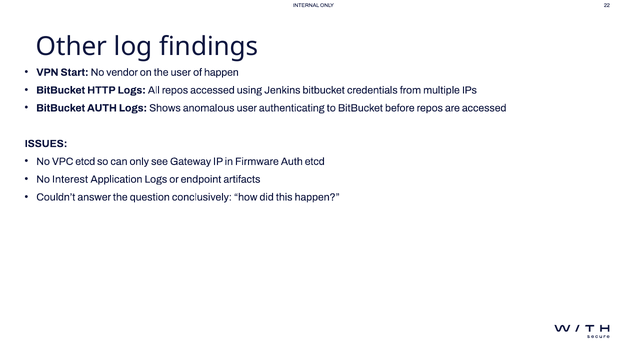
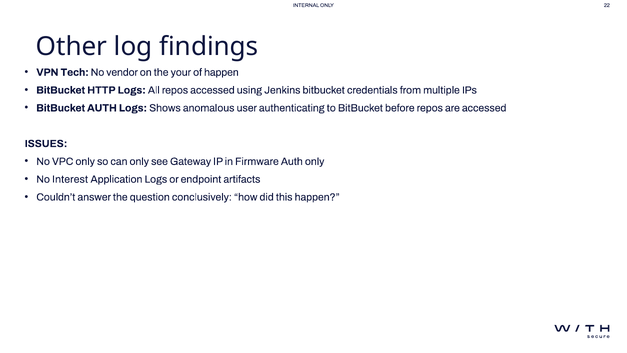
Start: Start -> Tech (75, 72)
the user: user -> your (181, 72)
VPC etcd: etcd -> only (85, 161)
Auth etcd: etcd -> only (315, 161)
